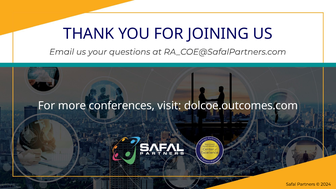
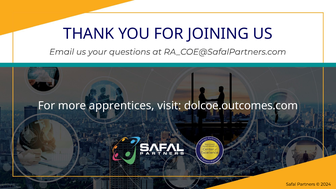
conferences: conferences -> apprentices (122, 106)
